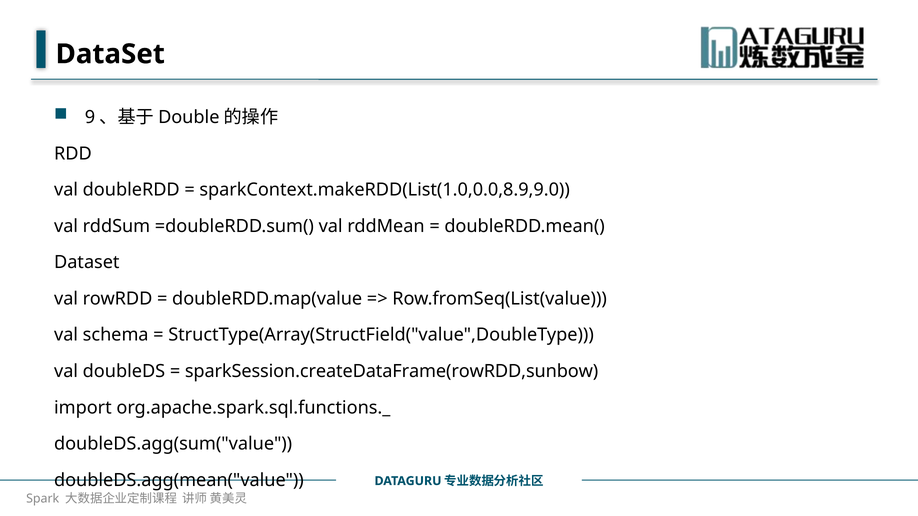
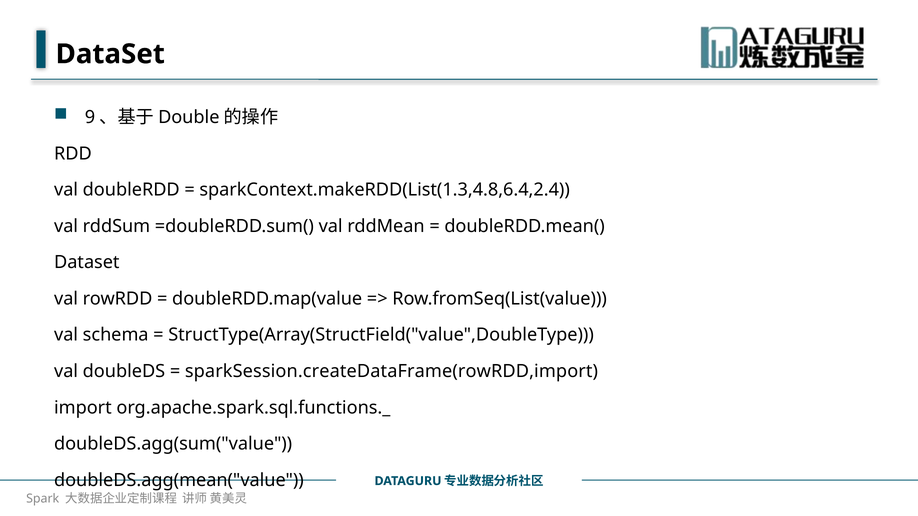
sparkContext.makeRDD(List(1.0,0.0,8.9,9.0: sparkContext.makeRDD(List(1.0,0.0,8.9,9.0 -> sparkContext.makeRDD(List(1.3,4.8,6.4,2.4 (385, 190)
sparkSession.createDataFrame(rowRDD,sunbow: sparkSession.createDataFrame(rowRDD,sunbow -> sparkSession.createDataFrame(rowRDD,import (391, 371)
